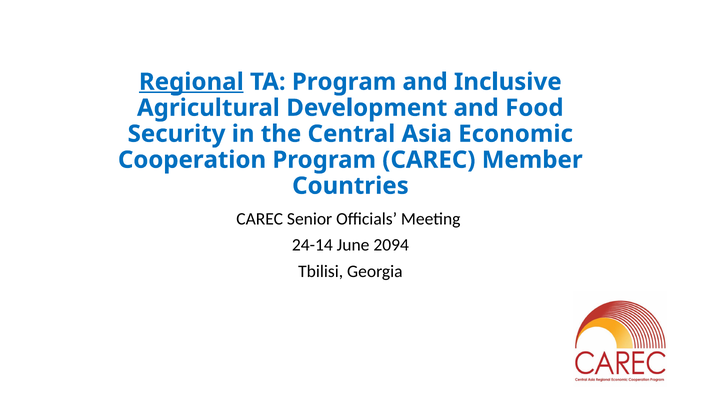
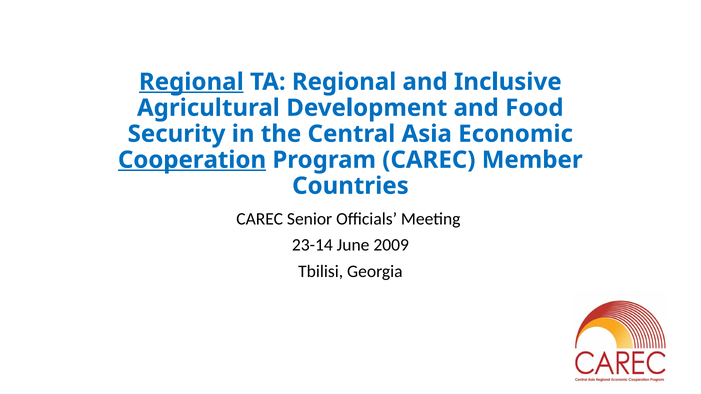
TA Program: Program -> Regional (344, 82)
Cooperation underline: none -> present (192, 160)
24-14: 24-14 -> 23-14 (312, 245)
2094: 2094 -> 2009 (391, 245)
